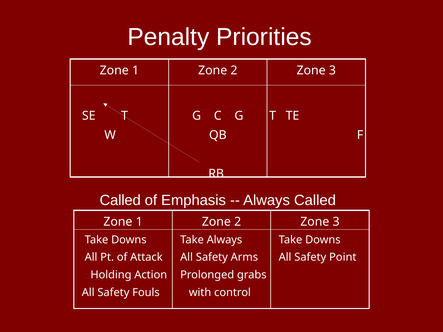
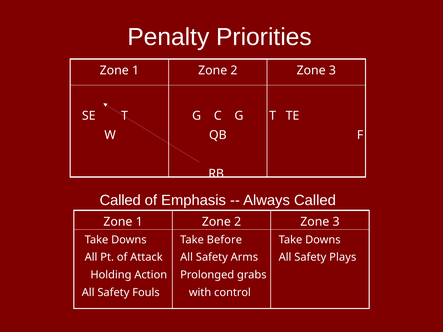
Take Always: Always -> Before (224, 240)
Point: Point -> Plays (343, 258)
